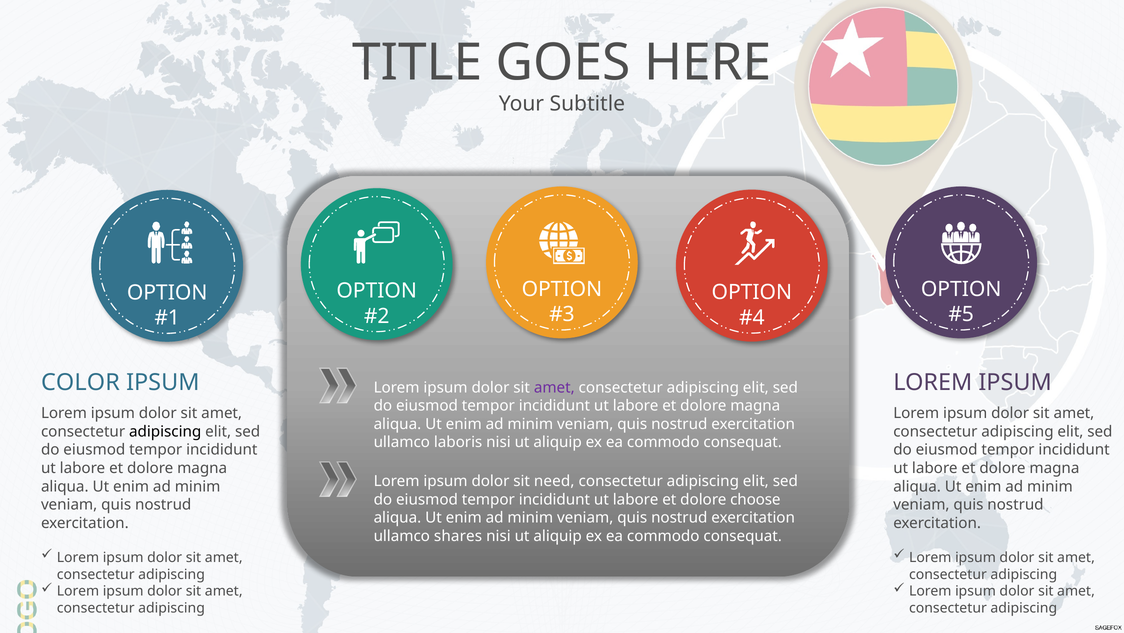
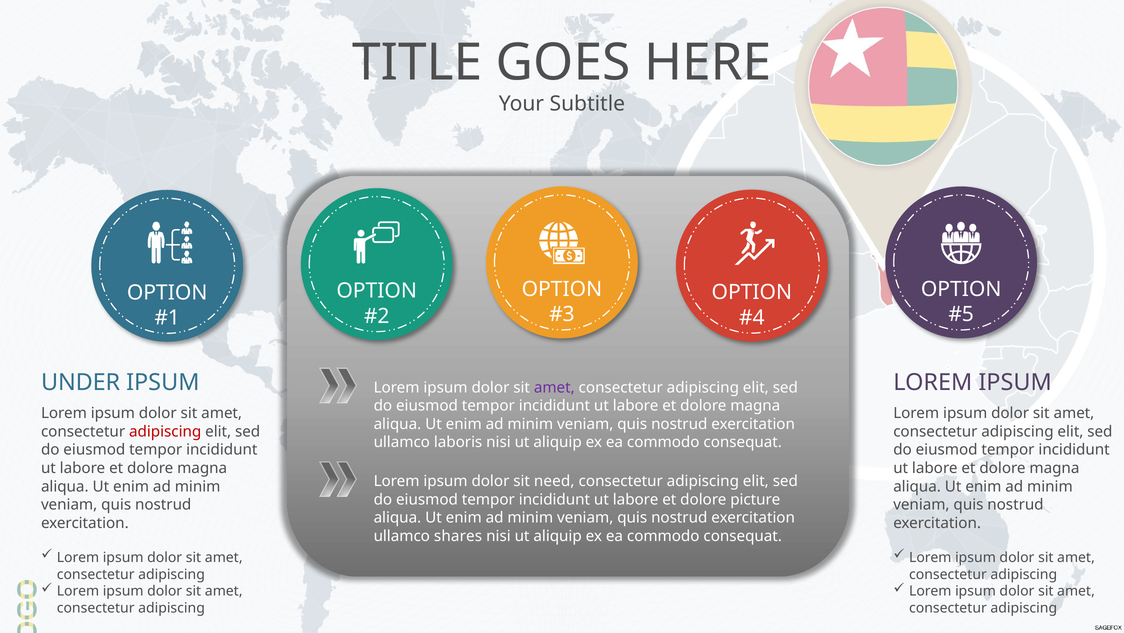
COLOR: COLOR -> UNDER (81, 382)
adipiscing colour: black -> red (165, 431)
choose: choose -> picture (755, 499)
